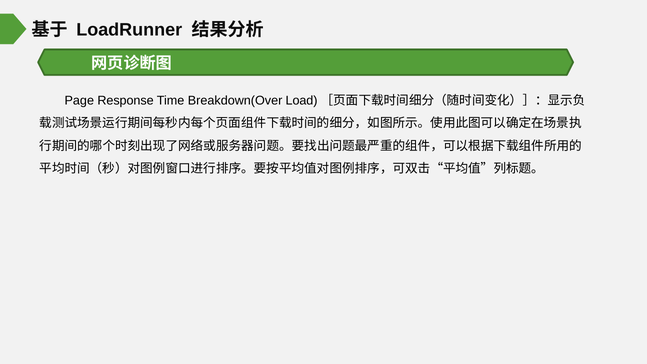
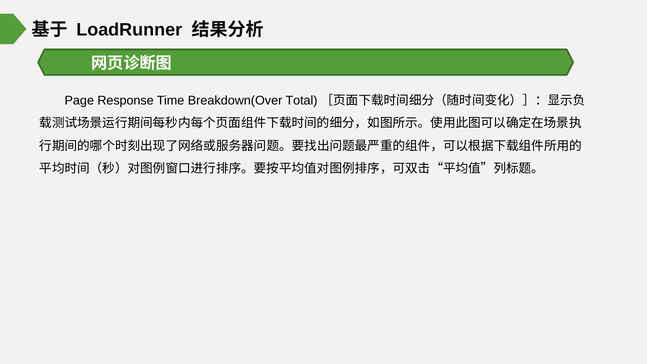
Load: Load -> Total (302, 101)
